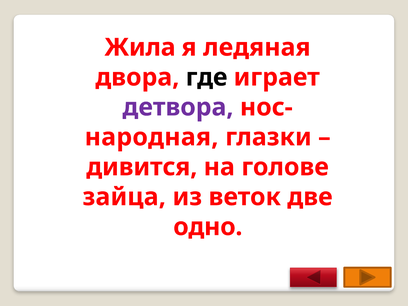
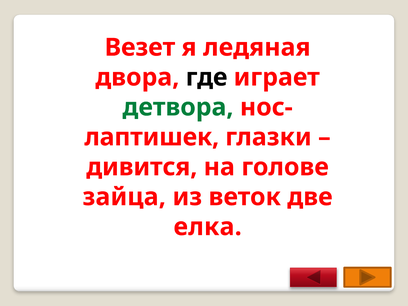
Жила: Жила -> Везет (140, 47)
детвора colour: purple -> green (178, 107)
народная: народная -> лаптишек (152, 137)
одно: одно -> елка (208, 227)
